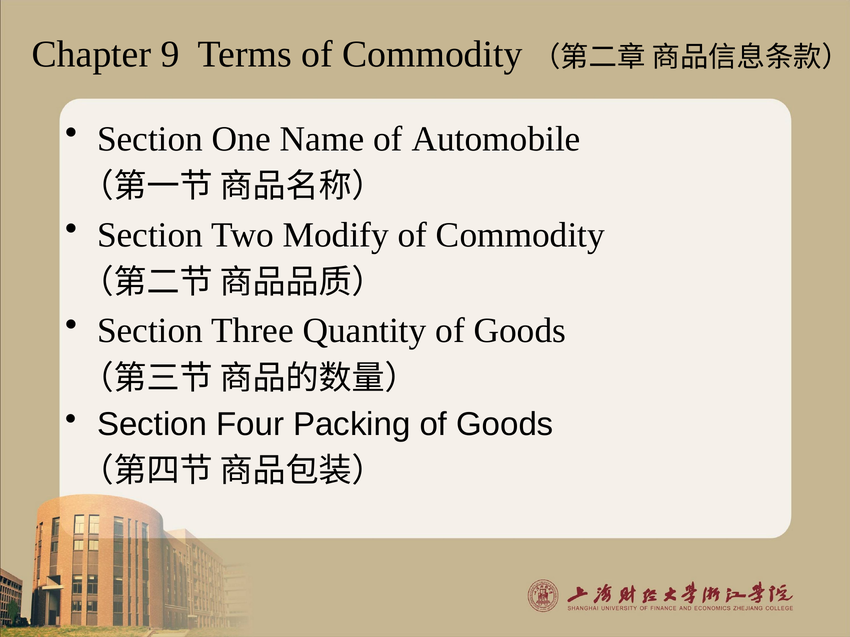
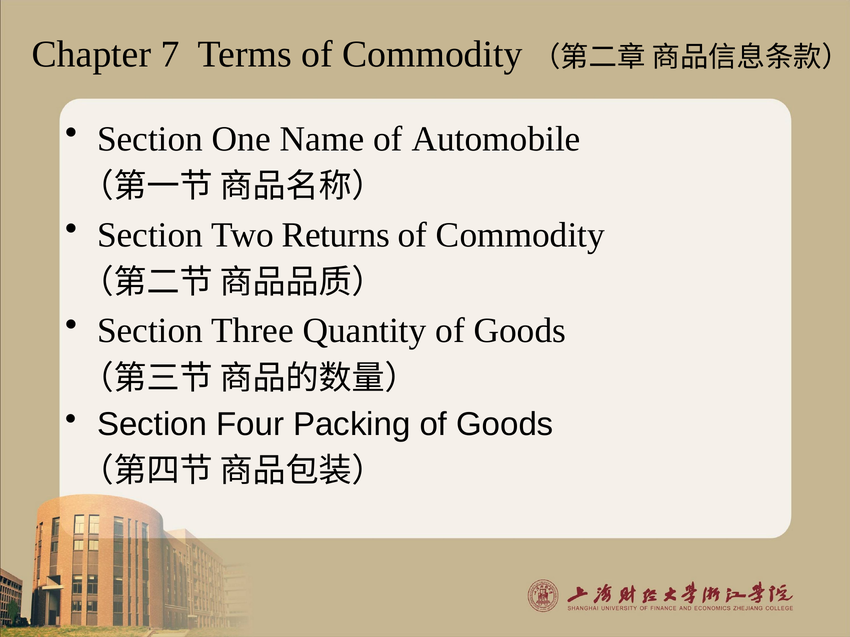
9: 9 -> 7 (170, 54)
Modify: Modify -> Returns (336, 235)
